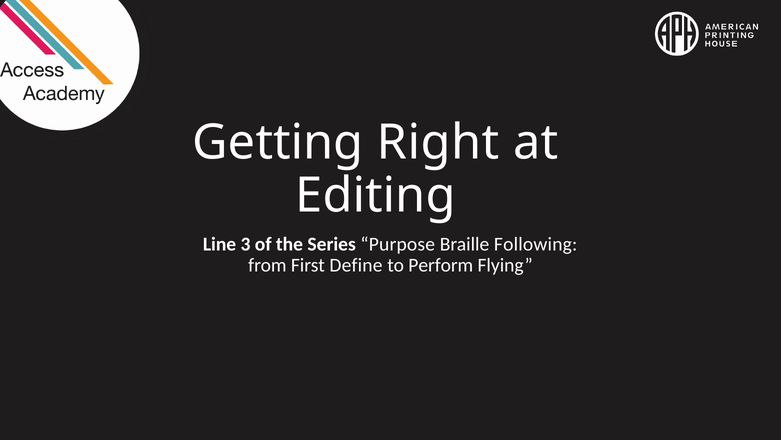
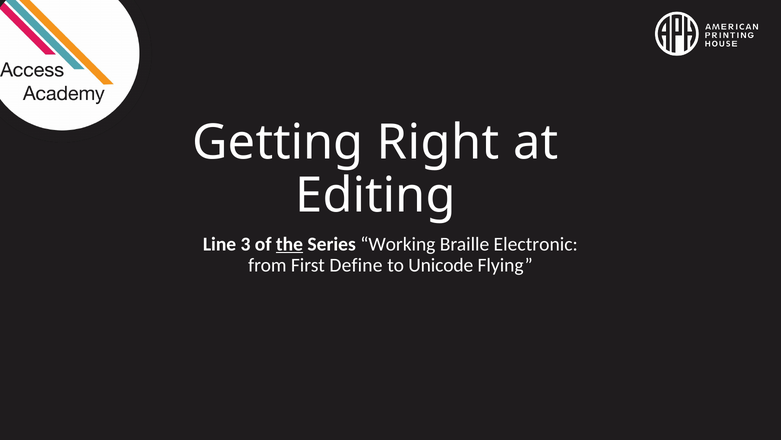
the underline: none -> present (289, 244)
Purpose: Purpose -> Working (398, 244)
Following: Following -> Electronic (536, 244)
Perform: Perform -> Unicode (441, 265)
